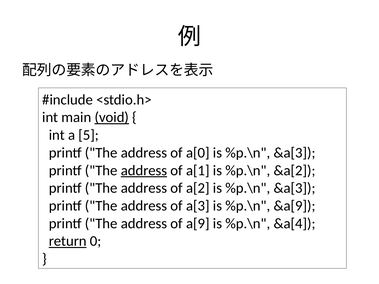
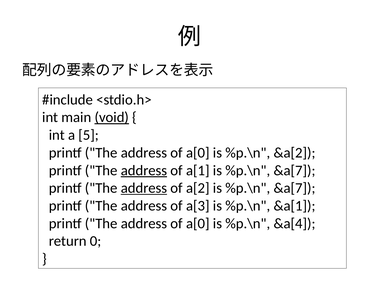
a[0 is %p.\n &a[3: &a[3 -> &a[2 (295, 153)
a[1 is %p.\n &a[2: &a[2 -> &a[7 (295, 171)
address underline: none -> present (144, 188)
a[2 is %p.\n &a[3: &a[3 -> &a[7 (295, 188)
&a[9: &a[9 -> &a[1 (295, 206)
a[9: a[9 -> a[0 (198, 224)
return underline: present -> none (68, 241)
